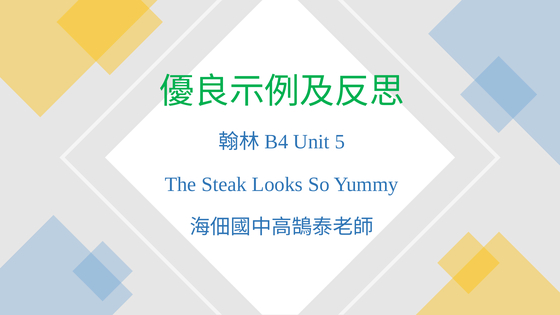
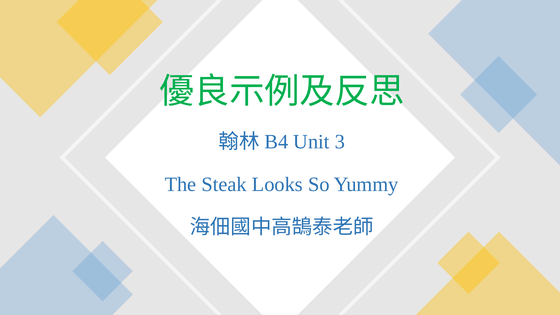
5: 5 -> 3 (340, 142)
